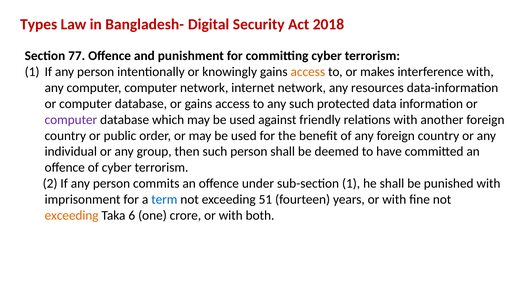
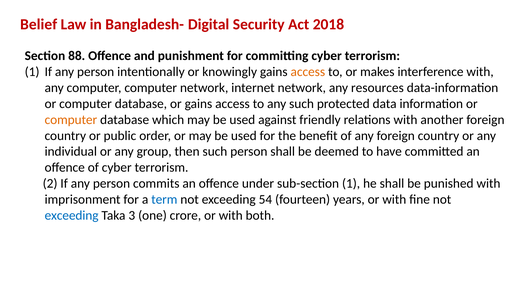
Types: Types -> Belief (39, 24)
77: 77 -> 88 (77, 56)
computer colour: purple -> orange (71, 120)
51: 51 -> 54 (265, 199)
exceeding colour: orange -> blue (72, 215)
6: 6 -> 3 (132, 215)
